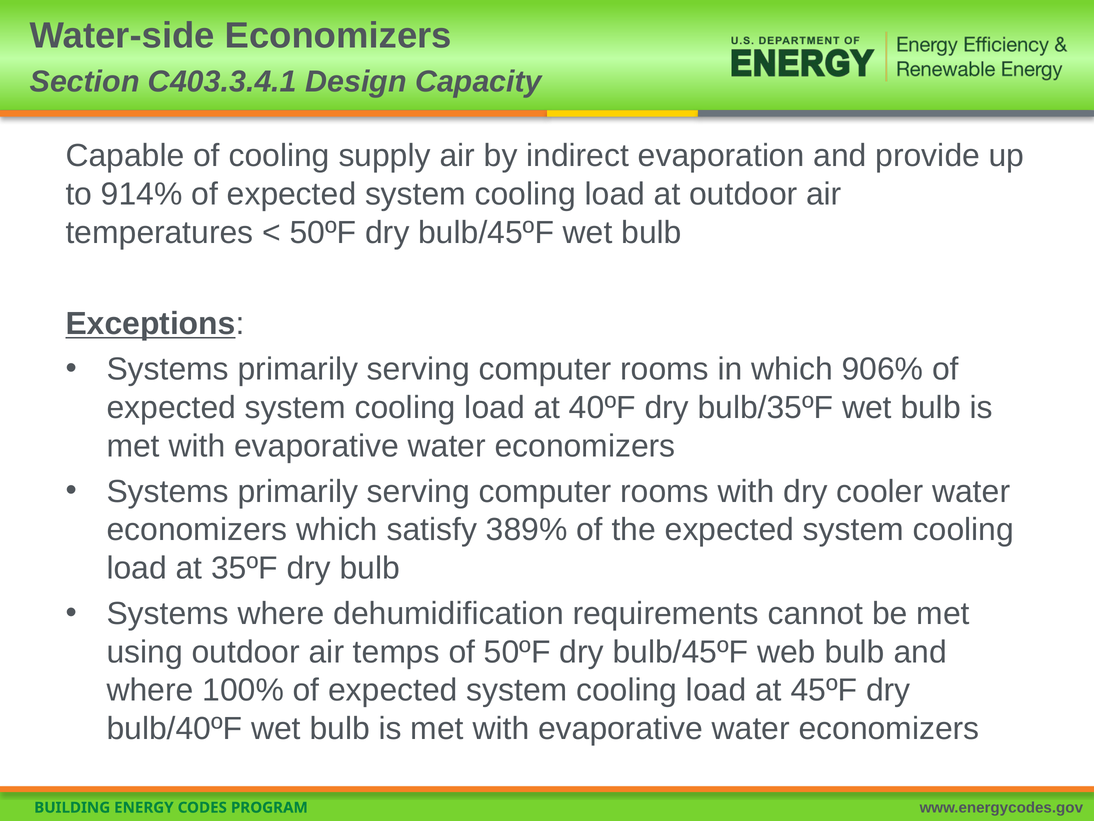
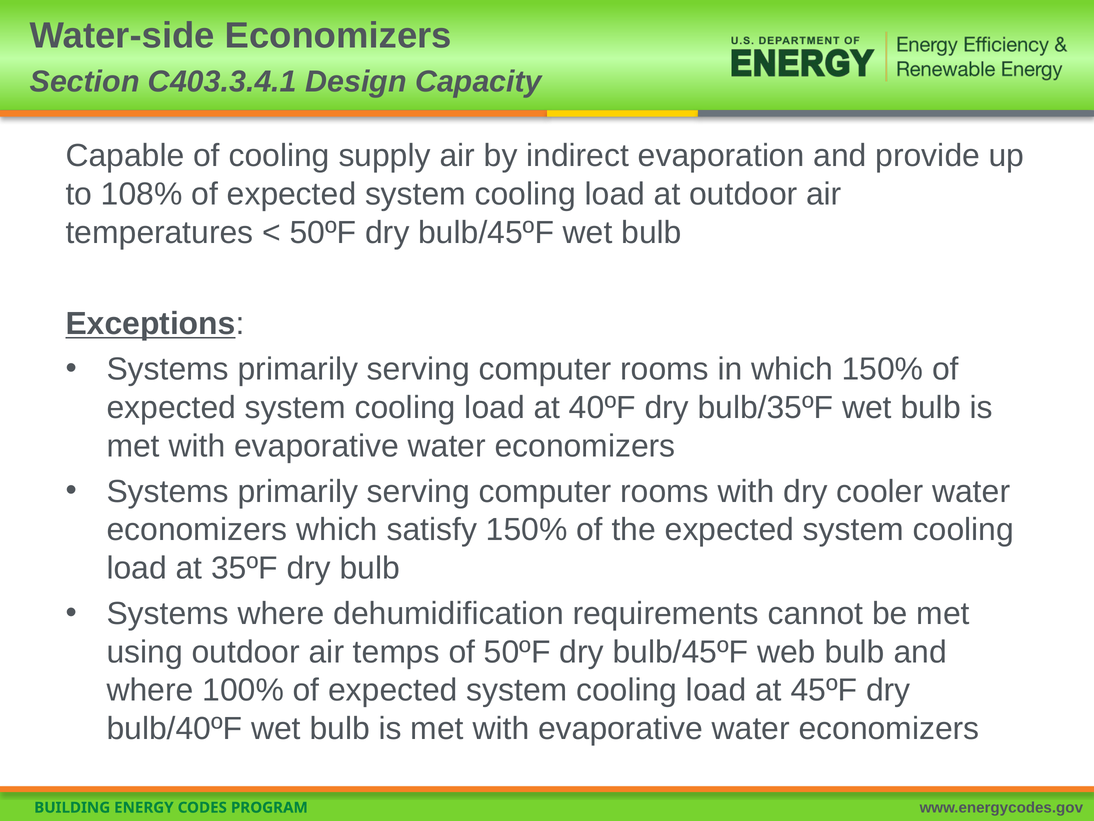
914%: 914% -> 108% (142, 194)
which 906%: 906% -> 150% (883, 369)
satisfy 389%: 389% -> 150% (527, 530)
